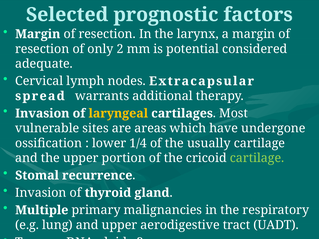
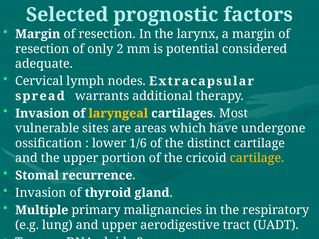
1/4: 1/4 -> 1/6 (138, 143)
usually: usually -> distinct (209, 143)
cartilage colour: light green -> yellow (257, 158)
